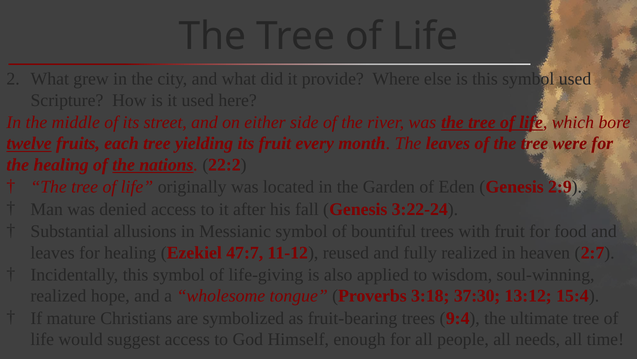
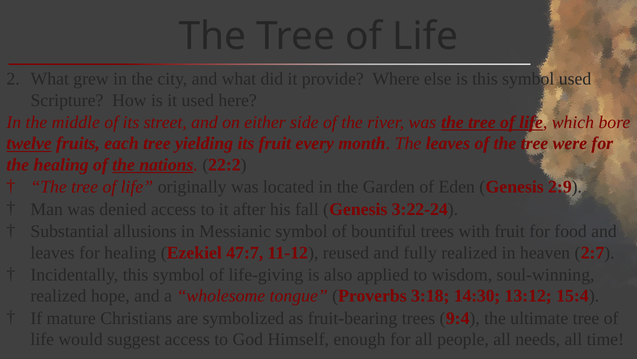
37:30: 37:30 -> 14:30 (477, 296)
